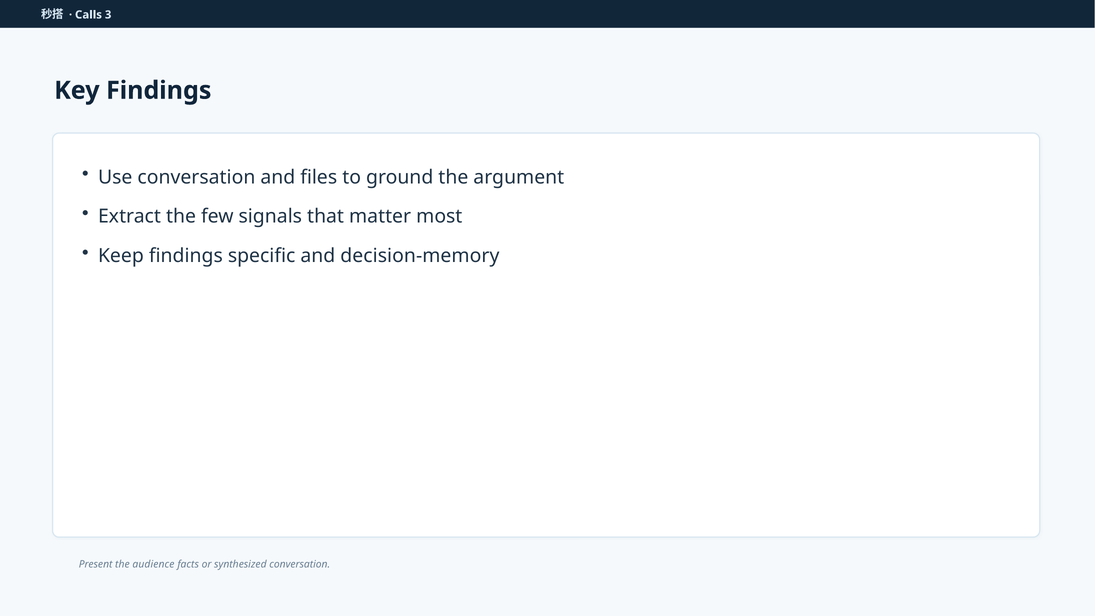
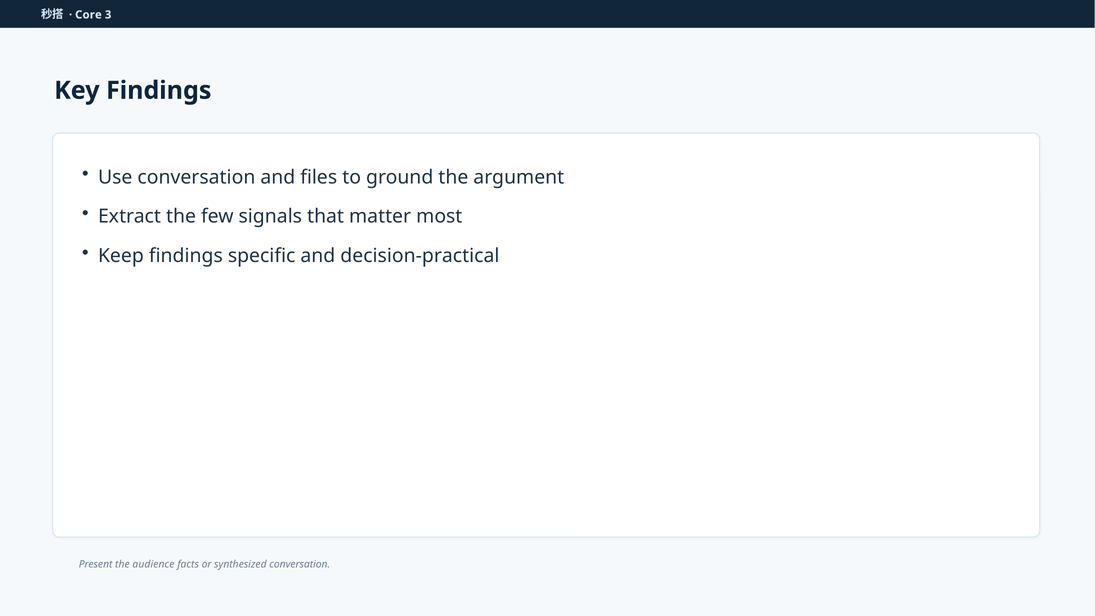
Calls: Calls -> Core (88, 15)
decision-memory: decision-memory -> decision-practical (420, 256)
